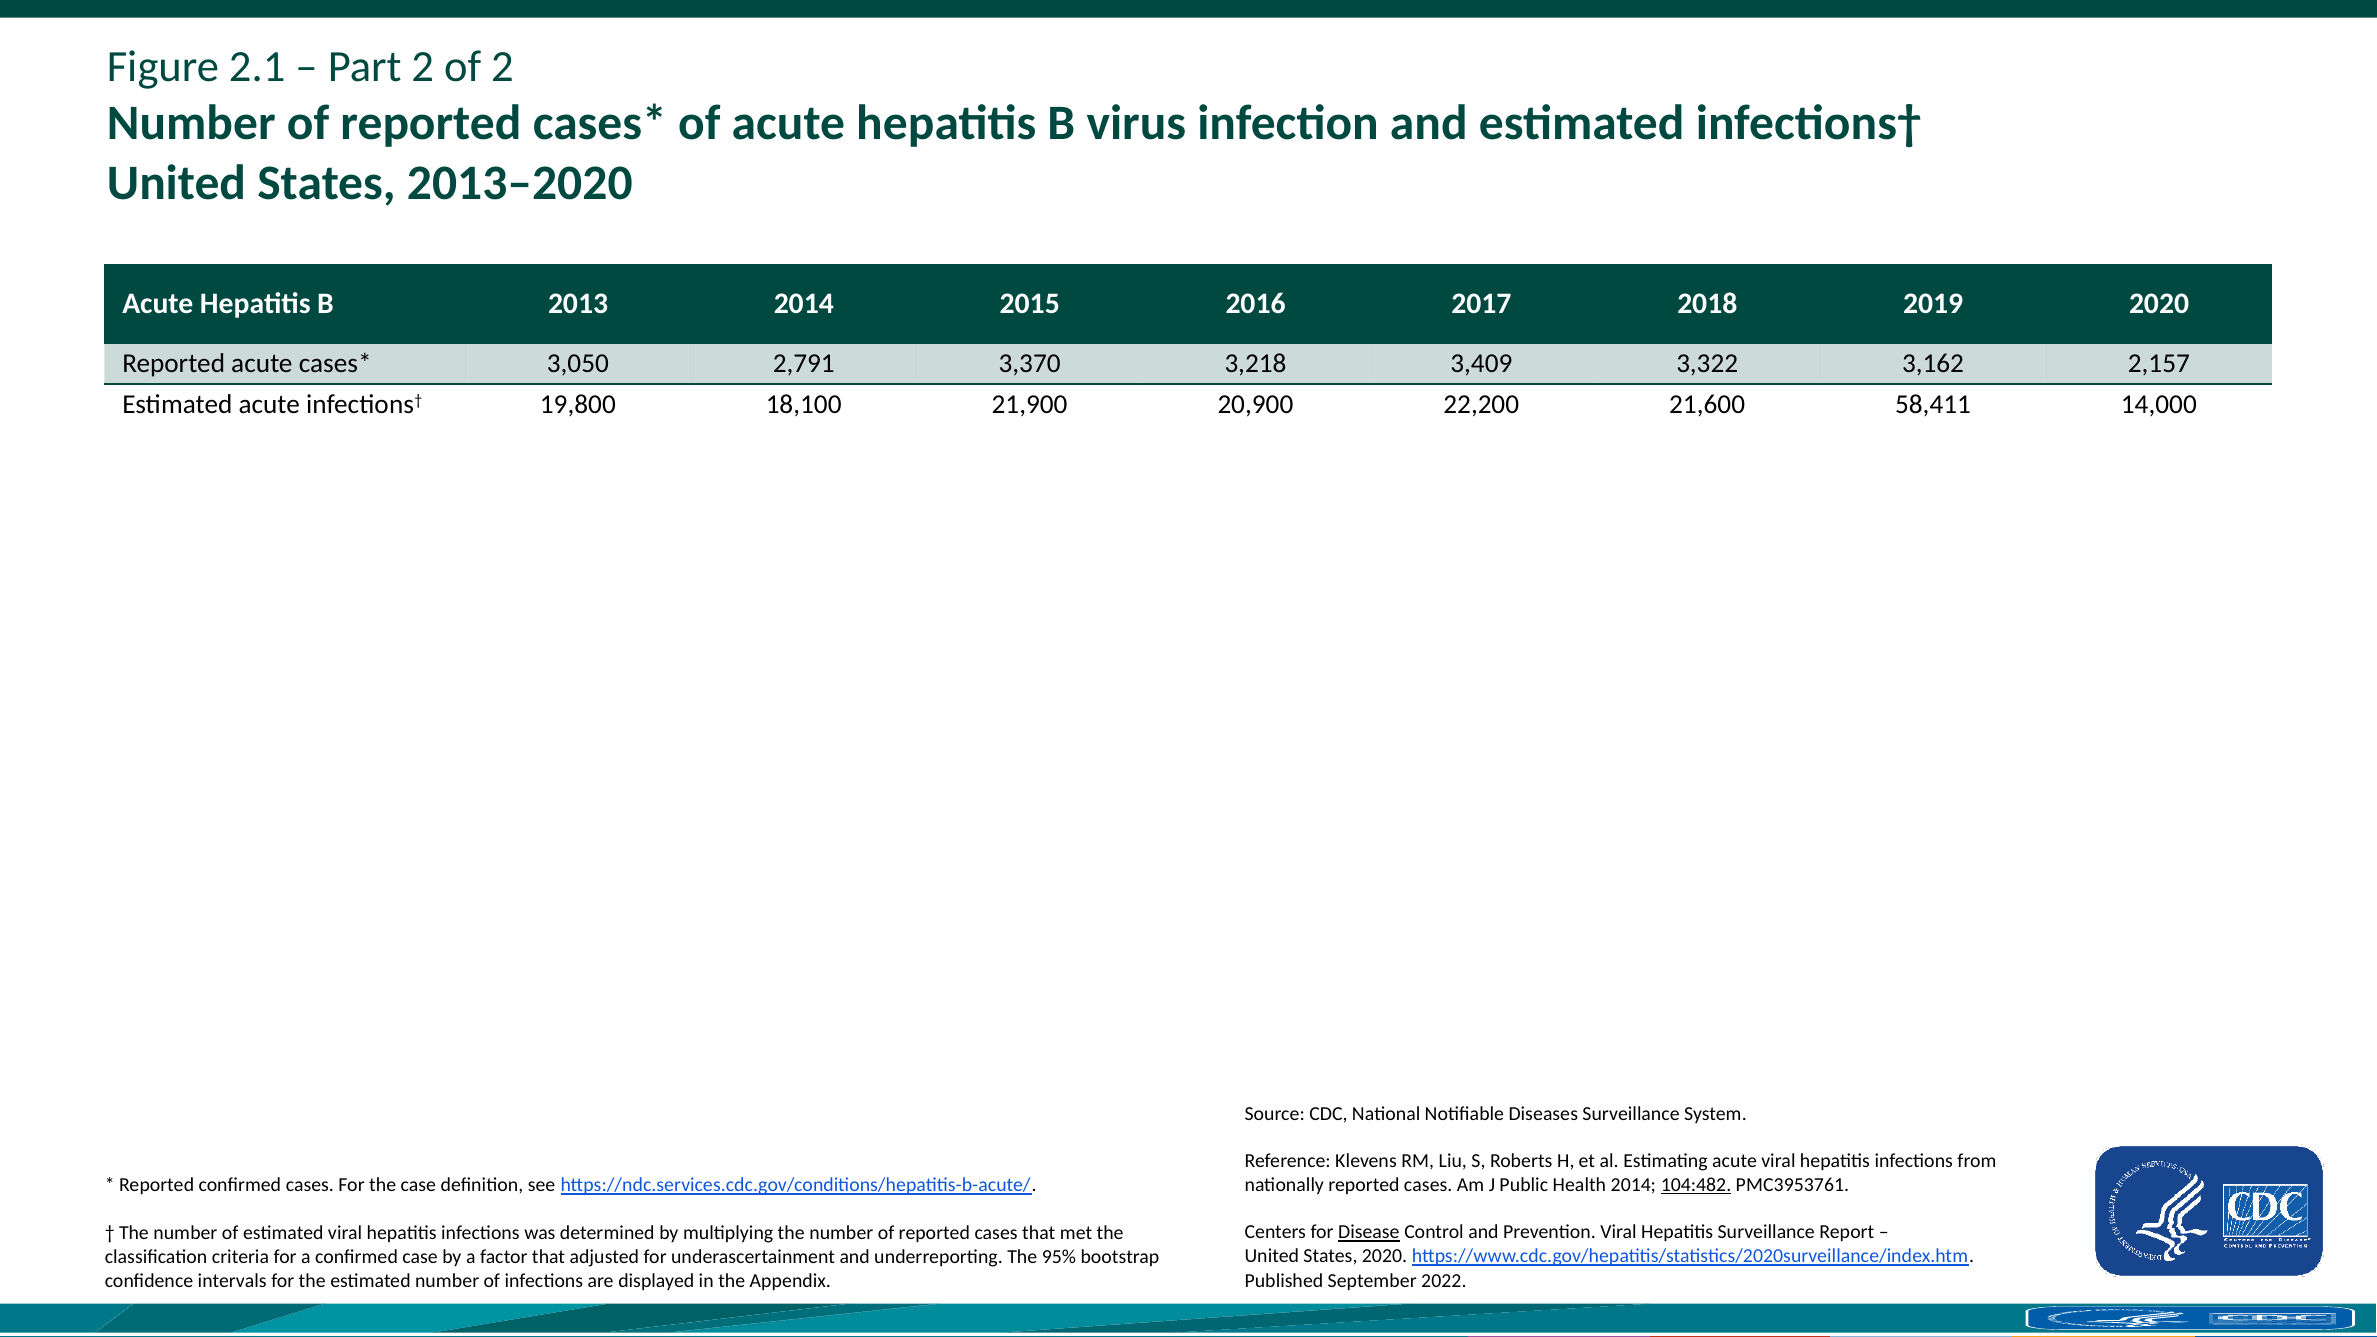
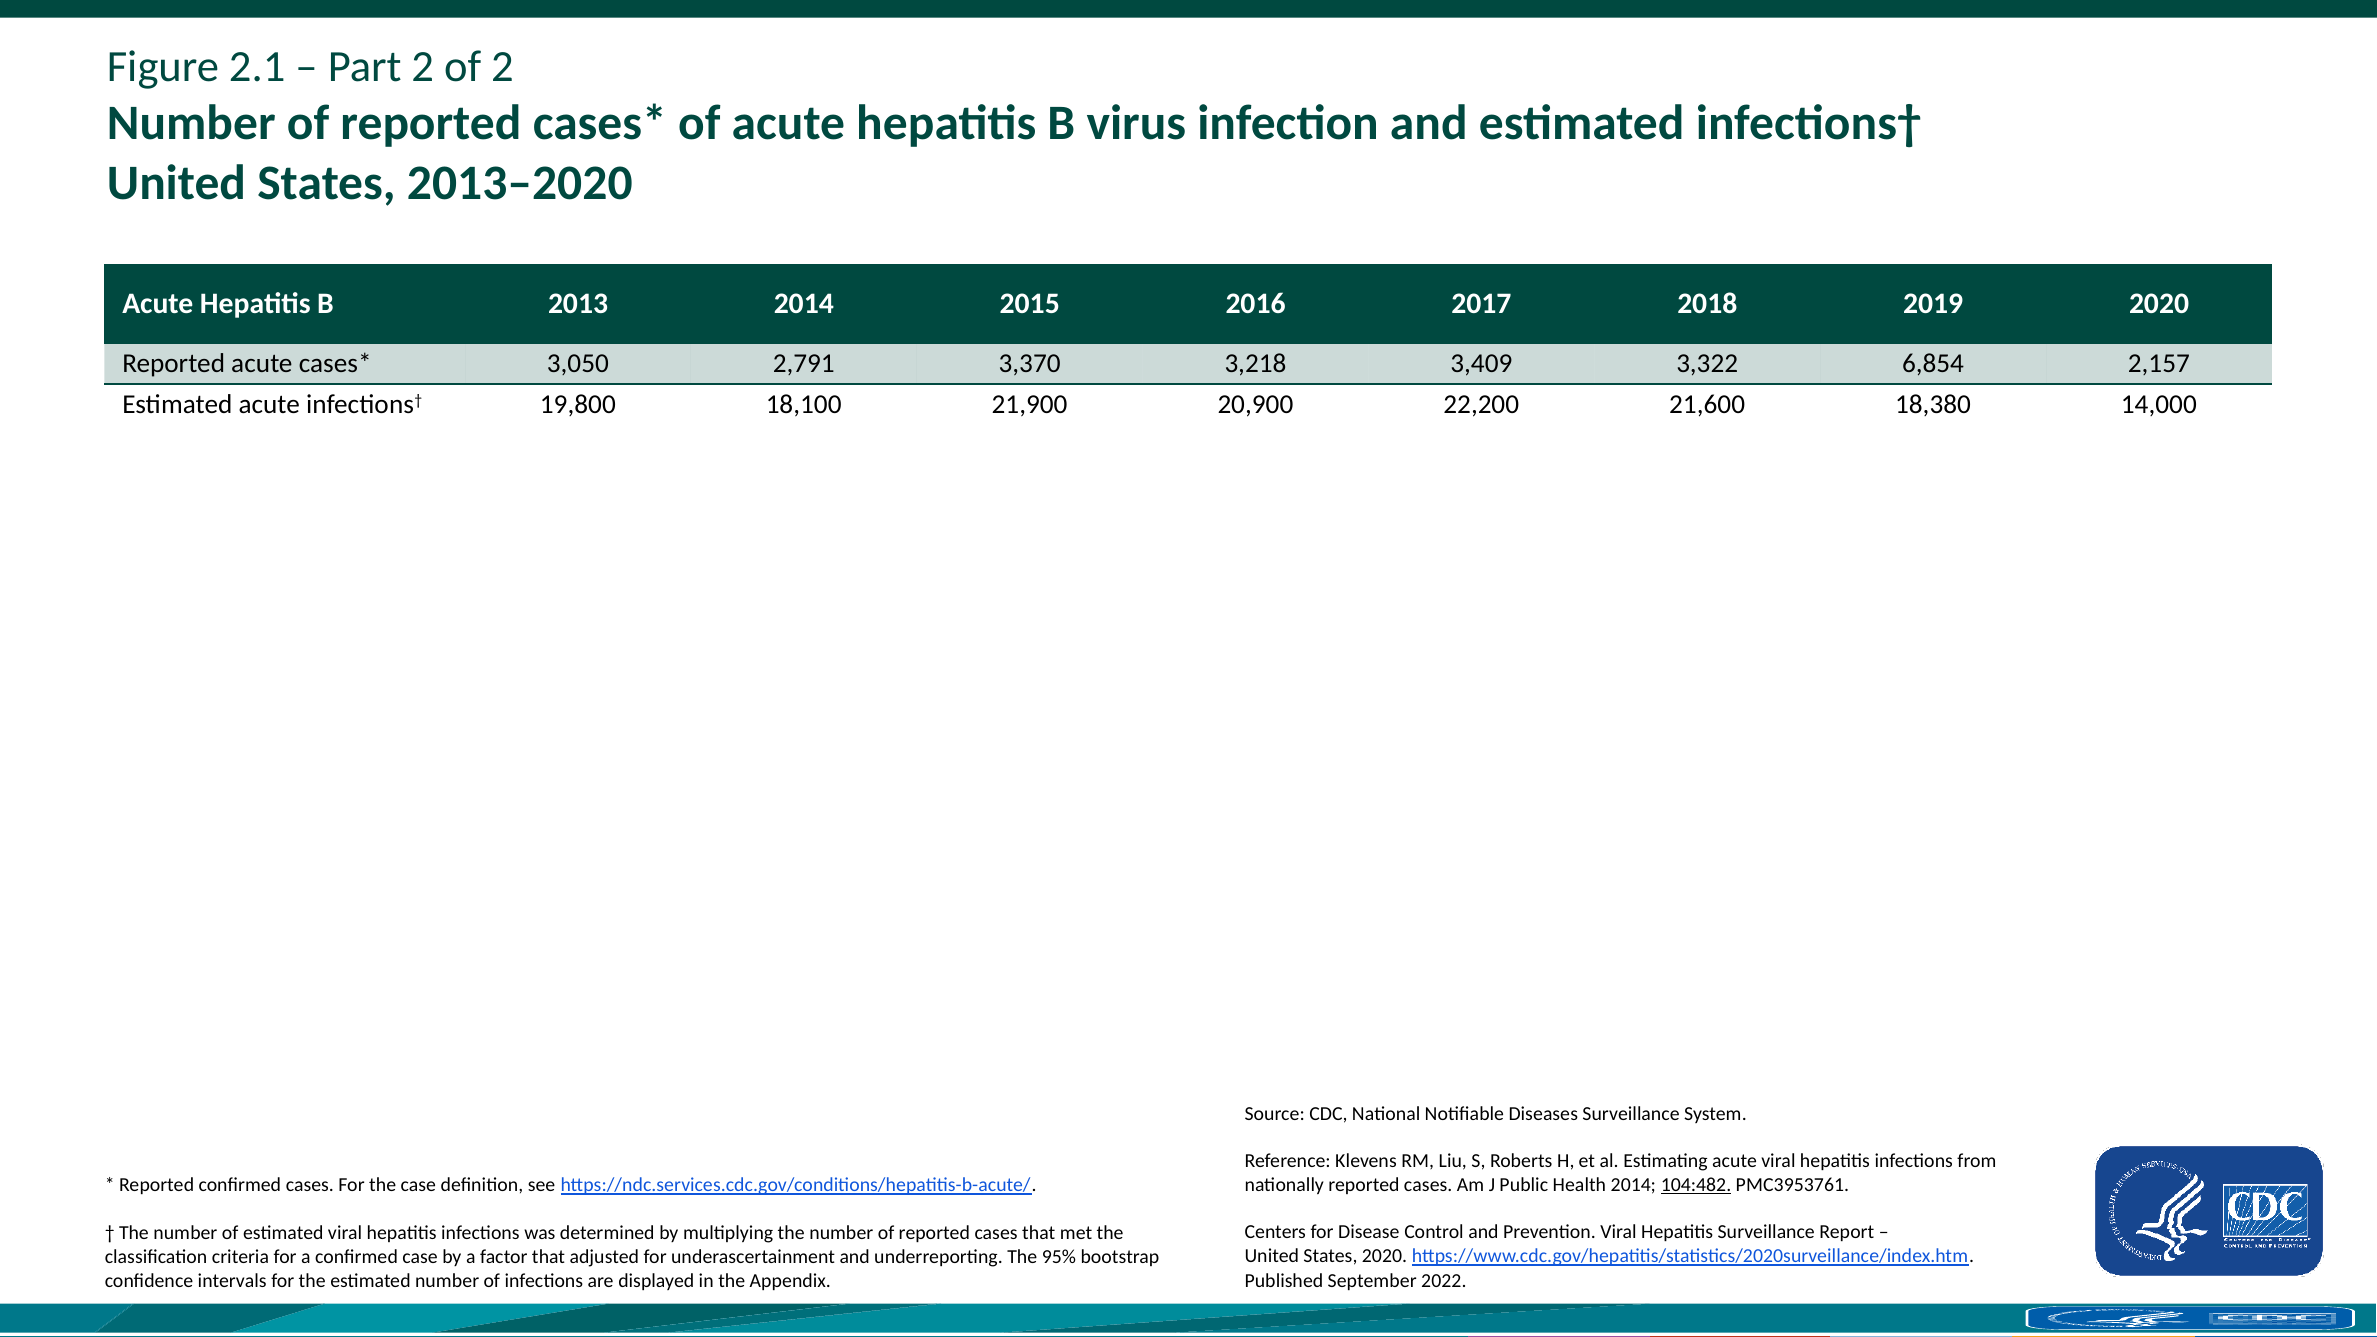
3,162: 3,162 -> 6,854 (1933, 363)
58,411: 58,411 -> 18,380 (1933, 404)
Disease underline: present -> none (1369, 1232)
